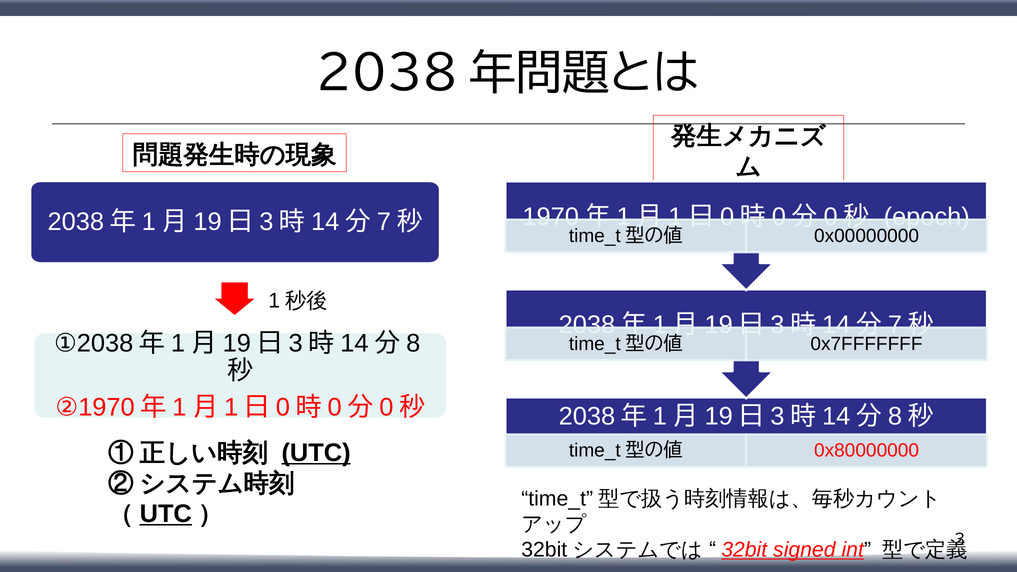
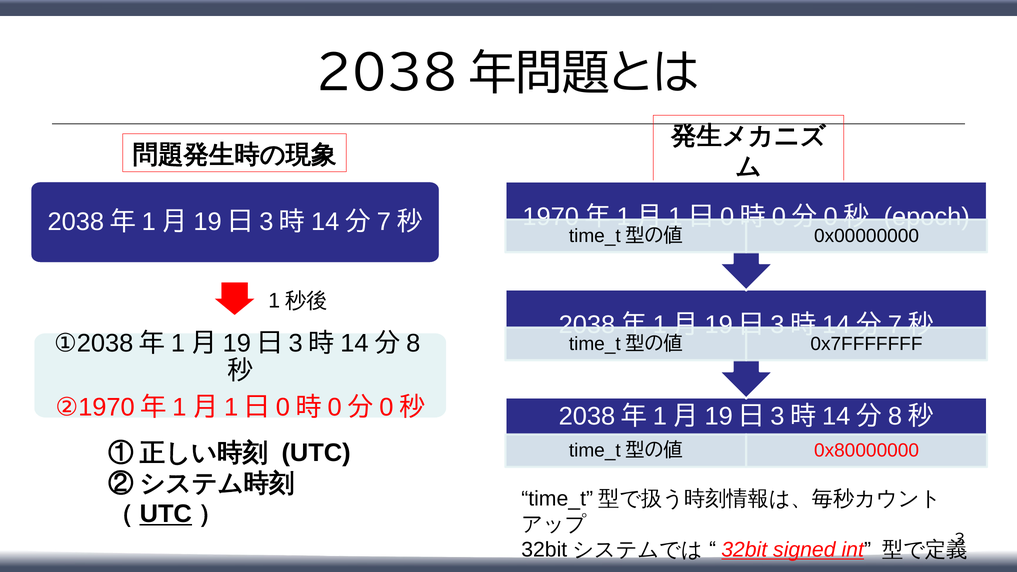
UTC underline: present -> none (316, 453)
